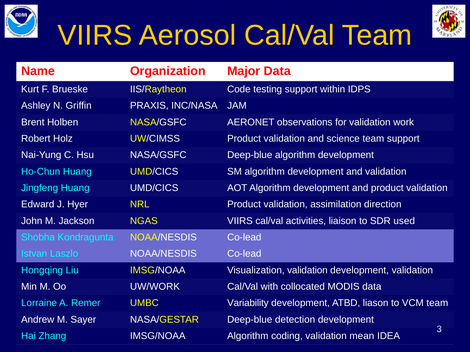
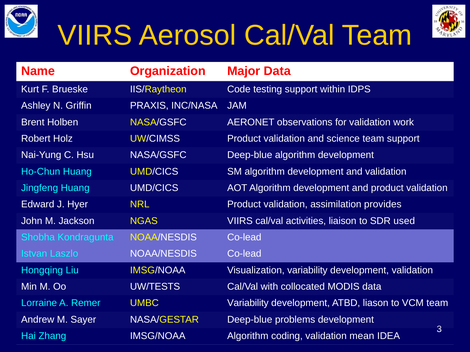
direction: direction -> provides (383, 205)
Visualization validation: validation -> variability (307, 271)
UW/WORK: UW/WORK -> UW/TESTS (155, 287)
detection: detection -> problems (295, 320)
